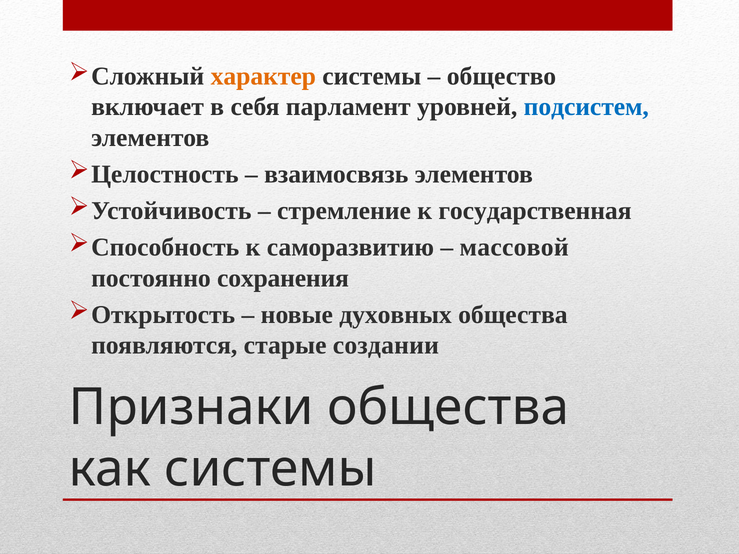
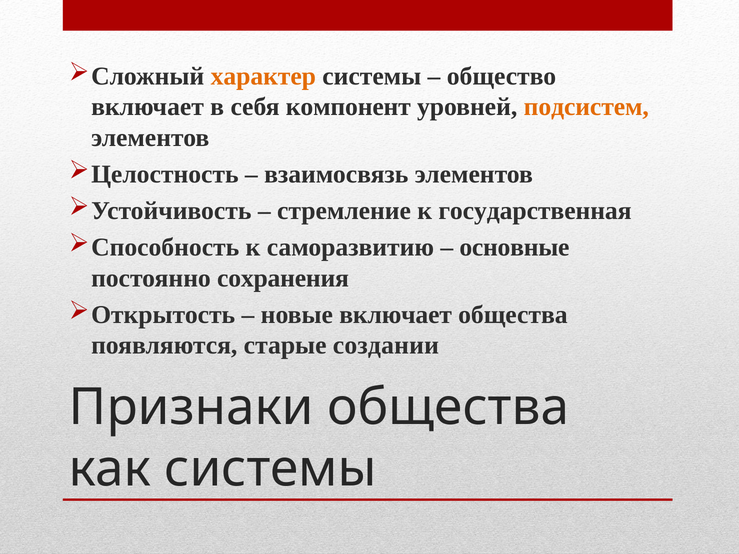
парламент: парламент -> компонент (348, 107)
подсистем colour: blue -> orange (586, 107)
массовой: массовой -> основные (514, 247)
новые духовных: духовных -> включает (396, 315)
